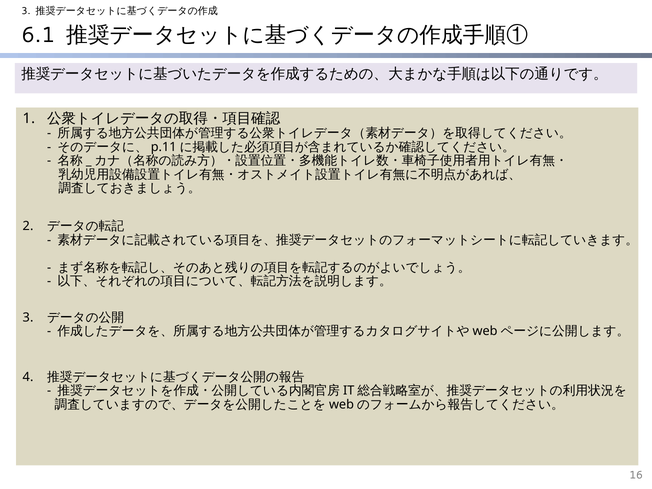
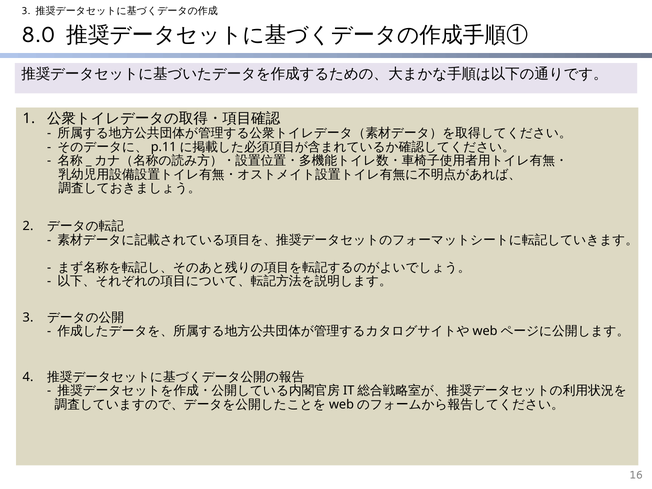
6.1: 6.1 -> 8.0 (38, 35)
